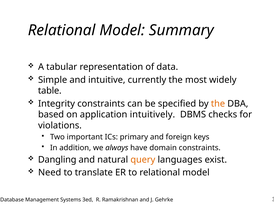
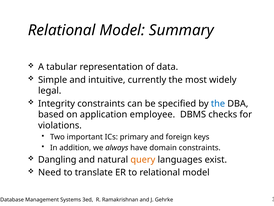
table: table -> legal (50, 91)
the colour: orange -> blue (218, 103)
intuitively: intuitively -> employee (152, 114)
